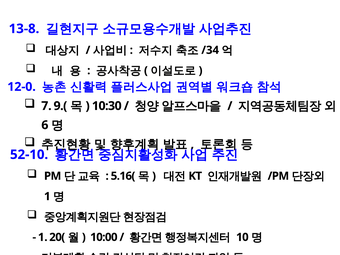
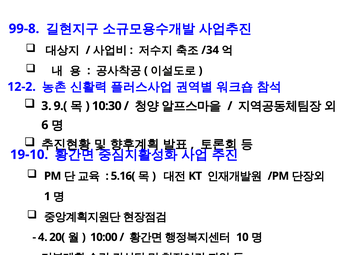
13-8: 13-8 -> 99-8 (24, 29)
12-0: 12-0 -> 12-2 (22, 87)
7: 7 -> 3 (46, 106)
52-10: 52-10 -> 19-10 (29, 155)
1: 1 -> 4 (43, 237)
